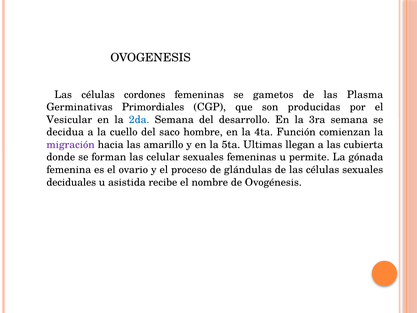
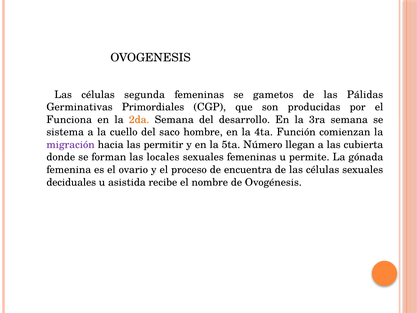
cordones: cordones -> segunda (145, 95)
Plasma: Plasma -> Pálidas (365, 95)
Vesicular: Vesicular -> Funciona (69, 120)
2da colour: blue -> orange (139, 120)
decidua: decidua -> sistema (65, 132)
amarillo: amarillo -> permitir (163, 145)
Ultimas: Ultimas -> Número (263, 145)
celular: celular -> locales (163, 157)
glándulas: glándulas -> encuentra (248, 170)
